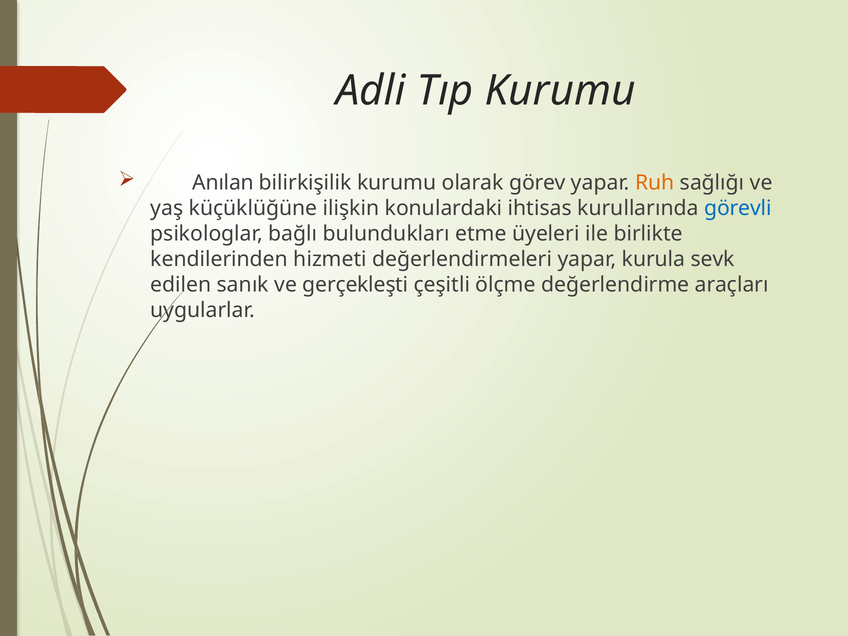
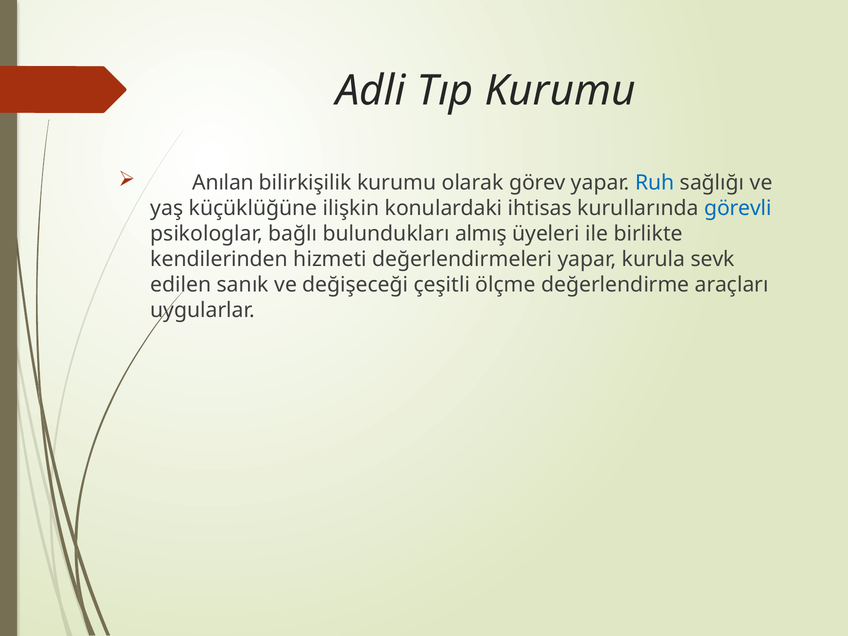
Ruh colour: orange -> blue (655, 183)
etme: etme -> almış (481, 234)
gerçekleşti: gerçekleşti -> değişeceği (355, 285)
